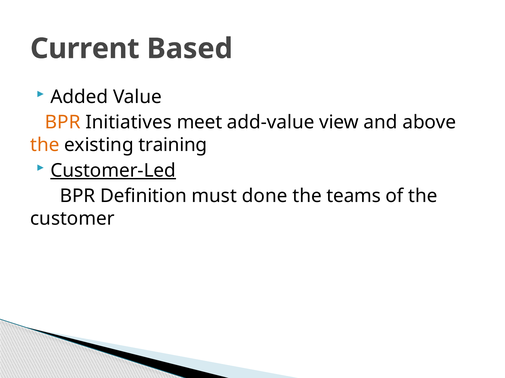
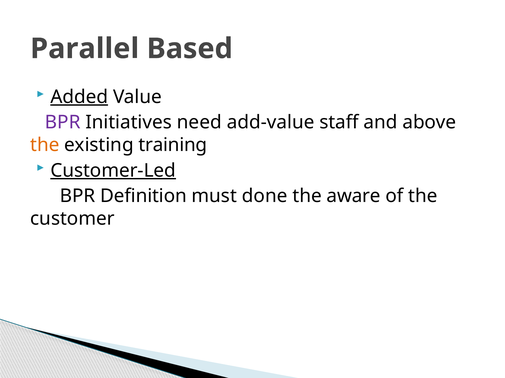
Current: Current -> Parallel (85, 49)
Added underline: none -> present (79, 97)
BPR colour: orange -> purple (63, 123)
meet: meet -> need (199, 123)
view: view -> staff (339, 123)
teams: teams -> aware (354, 196)
